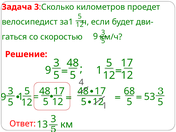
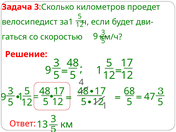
53: 53 -> 47 (150, 97)
